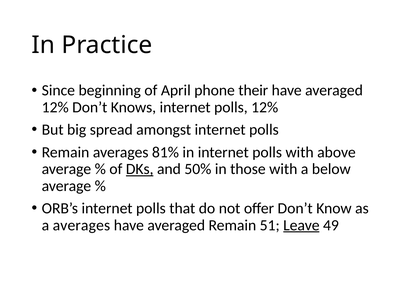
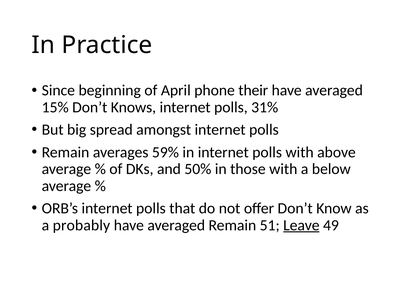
12%: 12% -> 15% (55, 108)
polls 12%: 12% -> 31% (265, 108)
81%: 81% -> 59% (165, 152)
DKs underline: present -> none (140, 169)
a averages: averages -> probably (81, 226)
